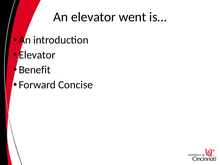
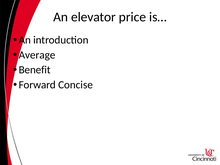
went: went -> price (132, 17)
Elevator: Elevator -> Average (37, 55)
